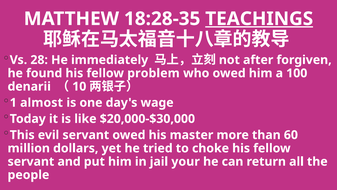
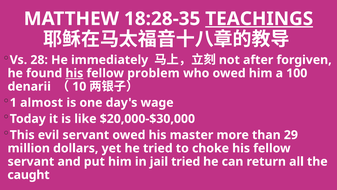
his underline: none -> present (74, 73)
60: 60 -> 29 (291, 135)
jail your: your -> tried (186, 161)
people: people -> caught (29, 175)
